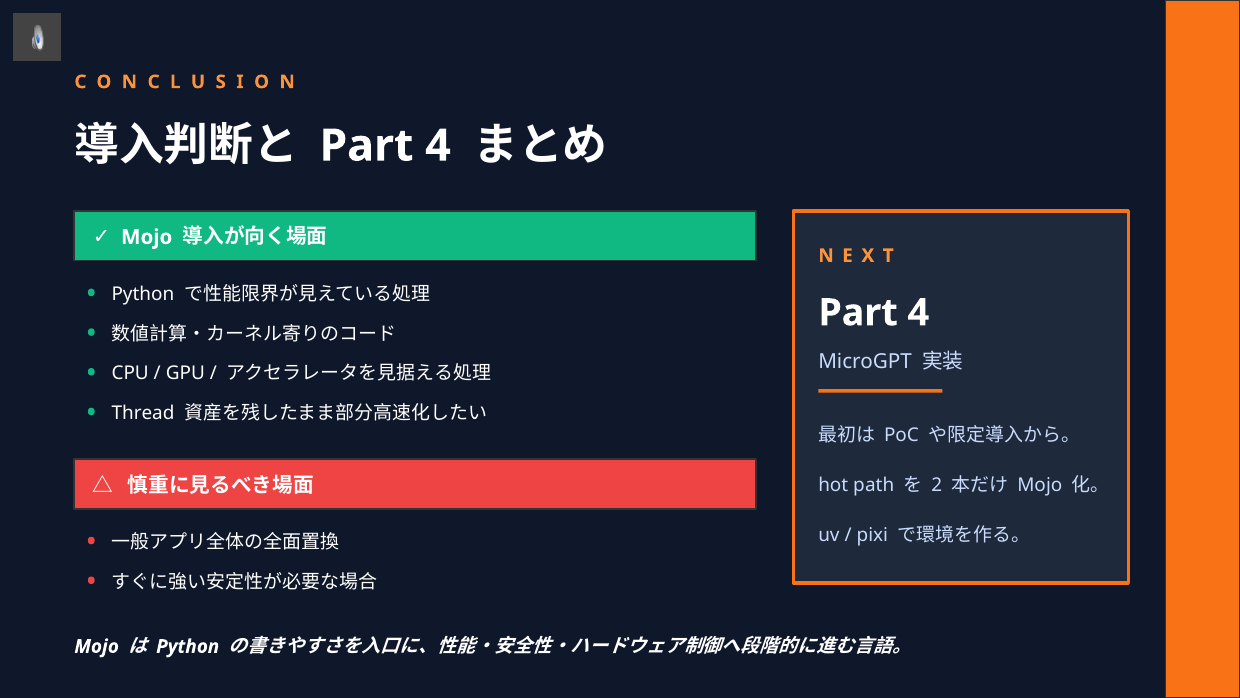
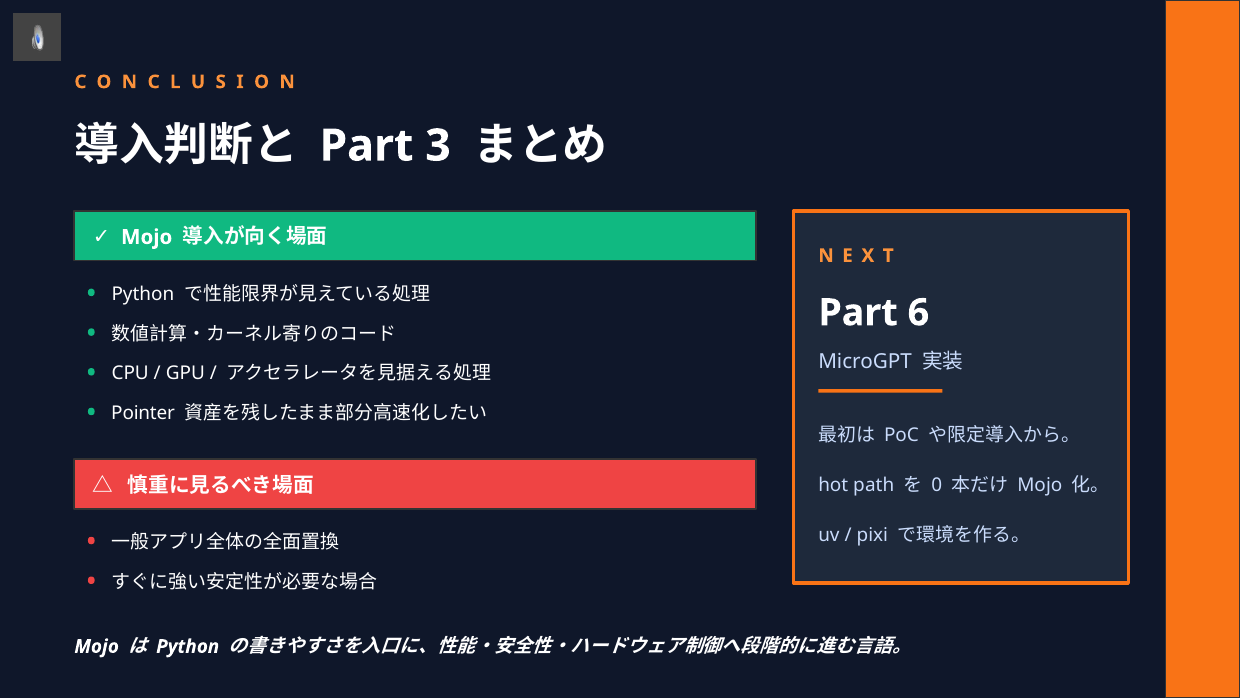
4: 4 -> 3 (438, 146)
4: 4 -> 6 (918, 313)
Thread: Thread -> Pointer (143, 413)
2: 2 -> 0 (937, 485)
